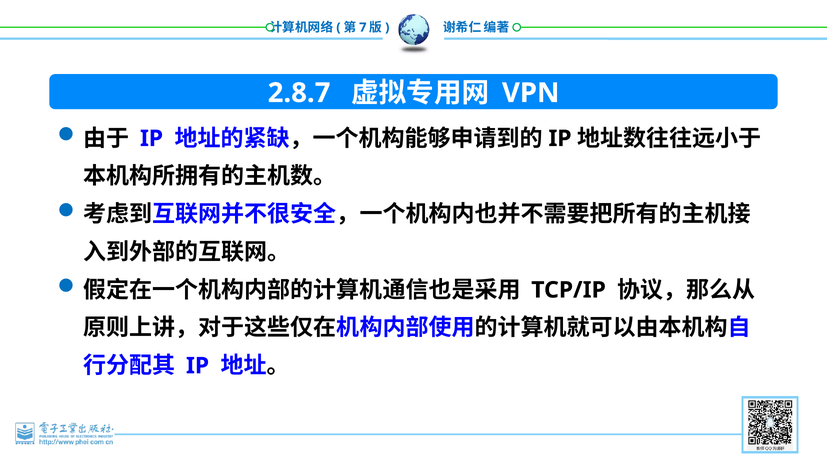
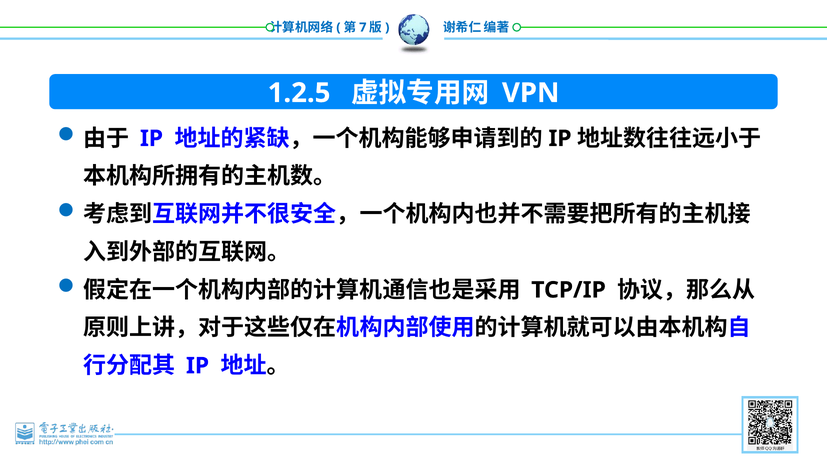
2.8.7: 2.8.7 -> 1.2.5 (299, 93)
